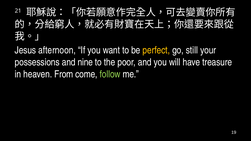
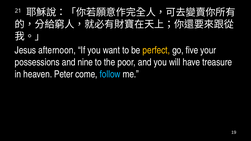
still: still -> five (192, 50)
From: From -> Peter (64, 74)
follow colour: light green -> light blue (110, 74)
